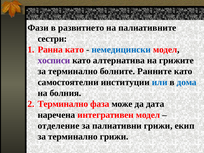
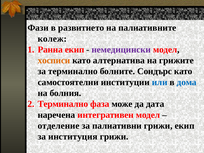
сестри: сестри -> колеж (52, 39)
Ранна като: като -> екип (75, 50)
немедицински colour: blue -> purple (121, 50)
хосписи colour: purple -> orange (54, 60)
Ранните: Ранните -> Сондърс (155, 71)
терминално: терминално -> институция (73, 137)
